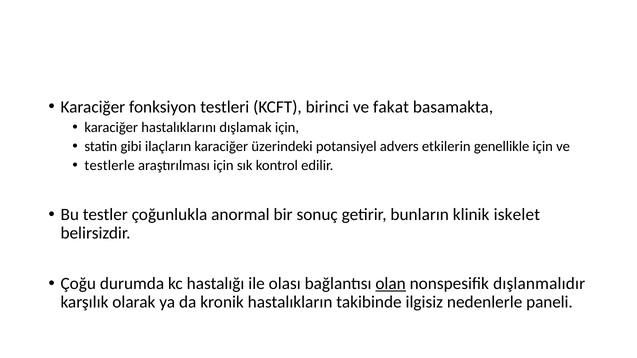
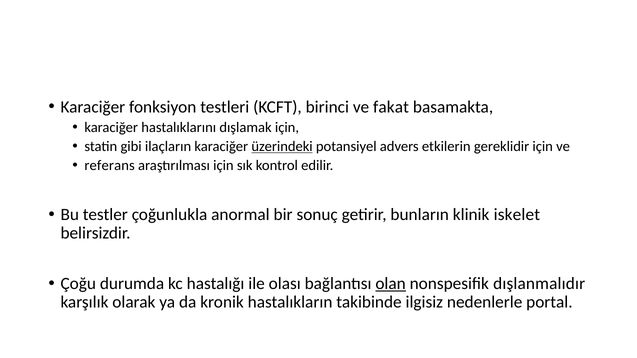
üzerindeki underline: none -> present (282, 147)
genellikle: genellikle -> gereklidir (502, 147)
testlerle: testlerle -> referans (110, 166)
paneli: paneli -> portal (549, 302)
